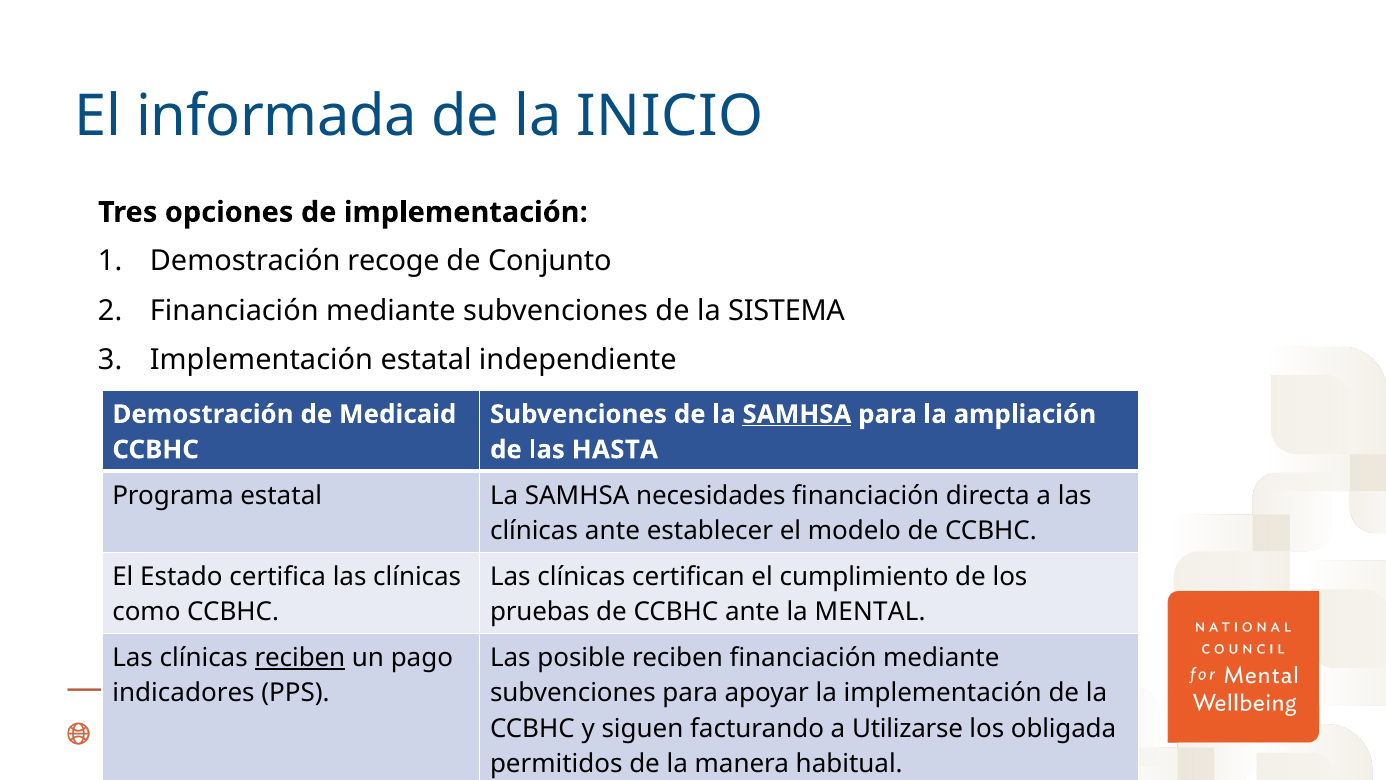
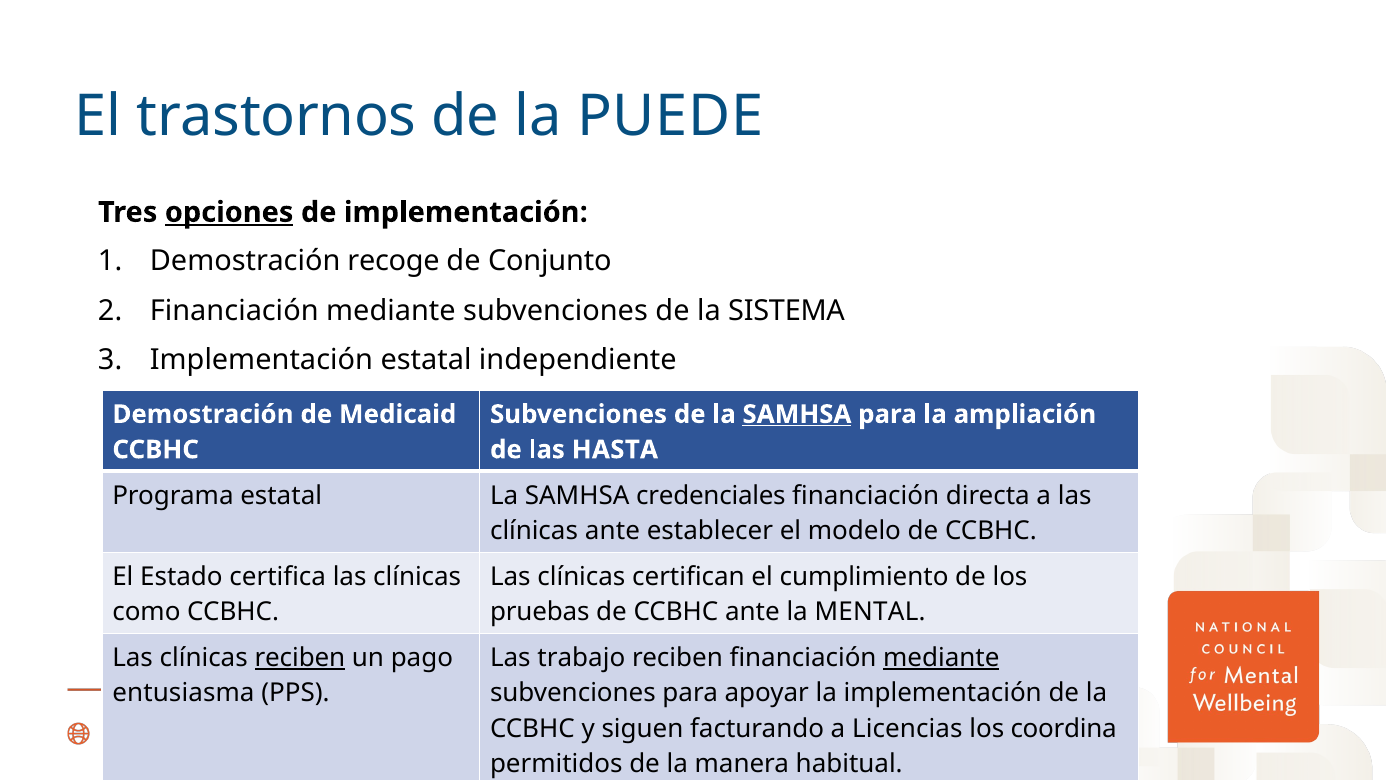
informada: informada -> trastornos (276, 116)
INICIO: INICIO -> PUEDE (670, 116)
opciones underline: none -> present (229, 212)
necesidades: necesidades -> credenciales (711, 495)
posible: posible -> trabajo (581, 658)
mediante underline: none -> present (941, 658)
indicadores: indicadores -> entusiasma (183, 693)
Utilizarse: Utilizarse -> Licencias (907, 728)
obligada: obligada -> coordina (1064, 728)
